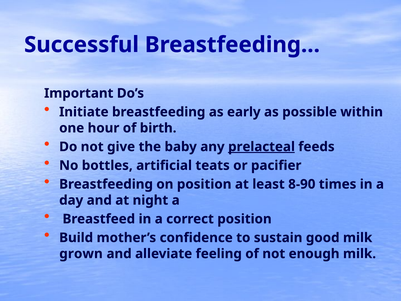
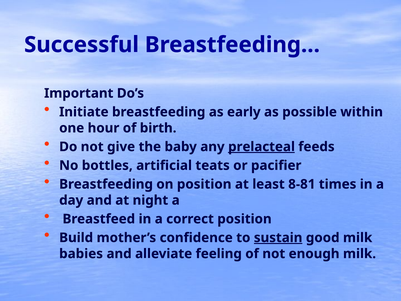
8-90: 8-90 -> 8-81 (302, 184)
sustain underline: none -> present (278, 237)
grown: grown -> babies (81, 254)
